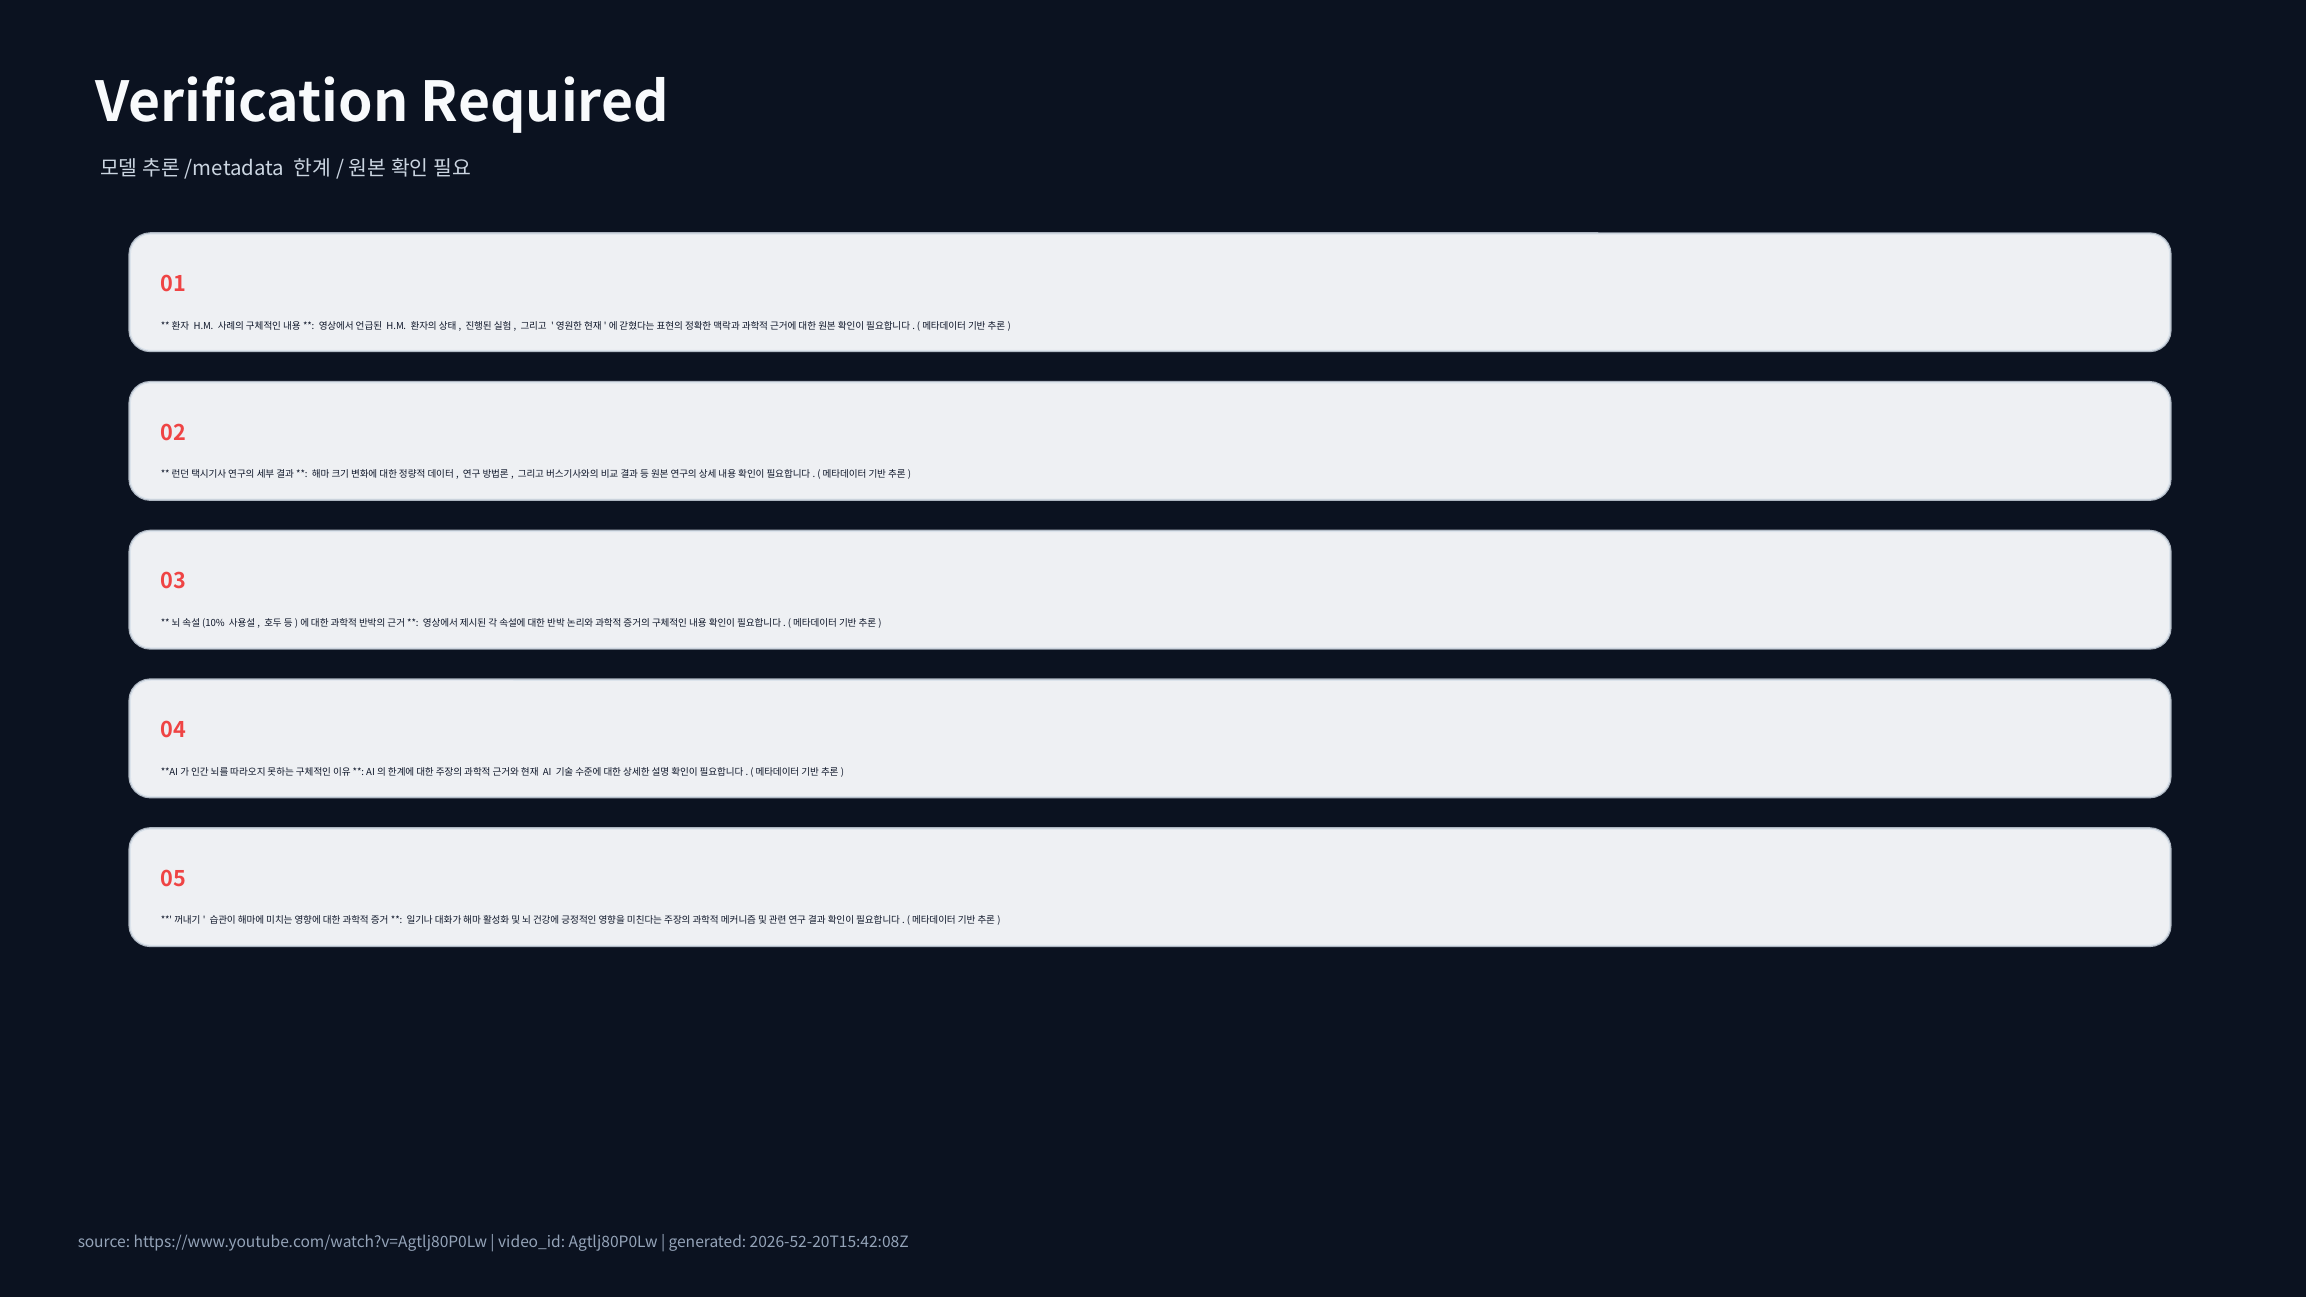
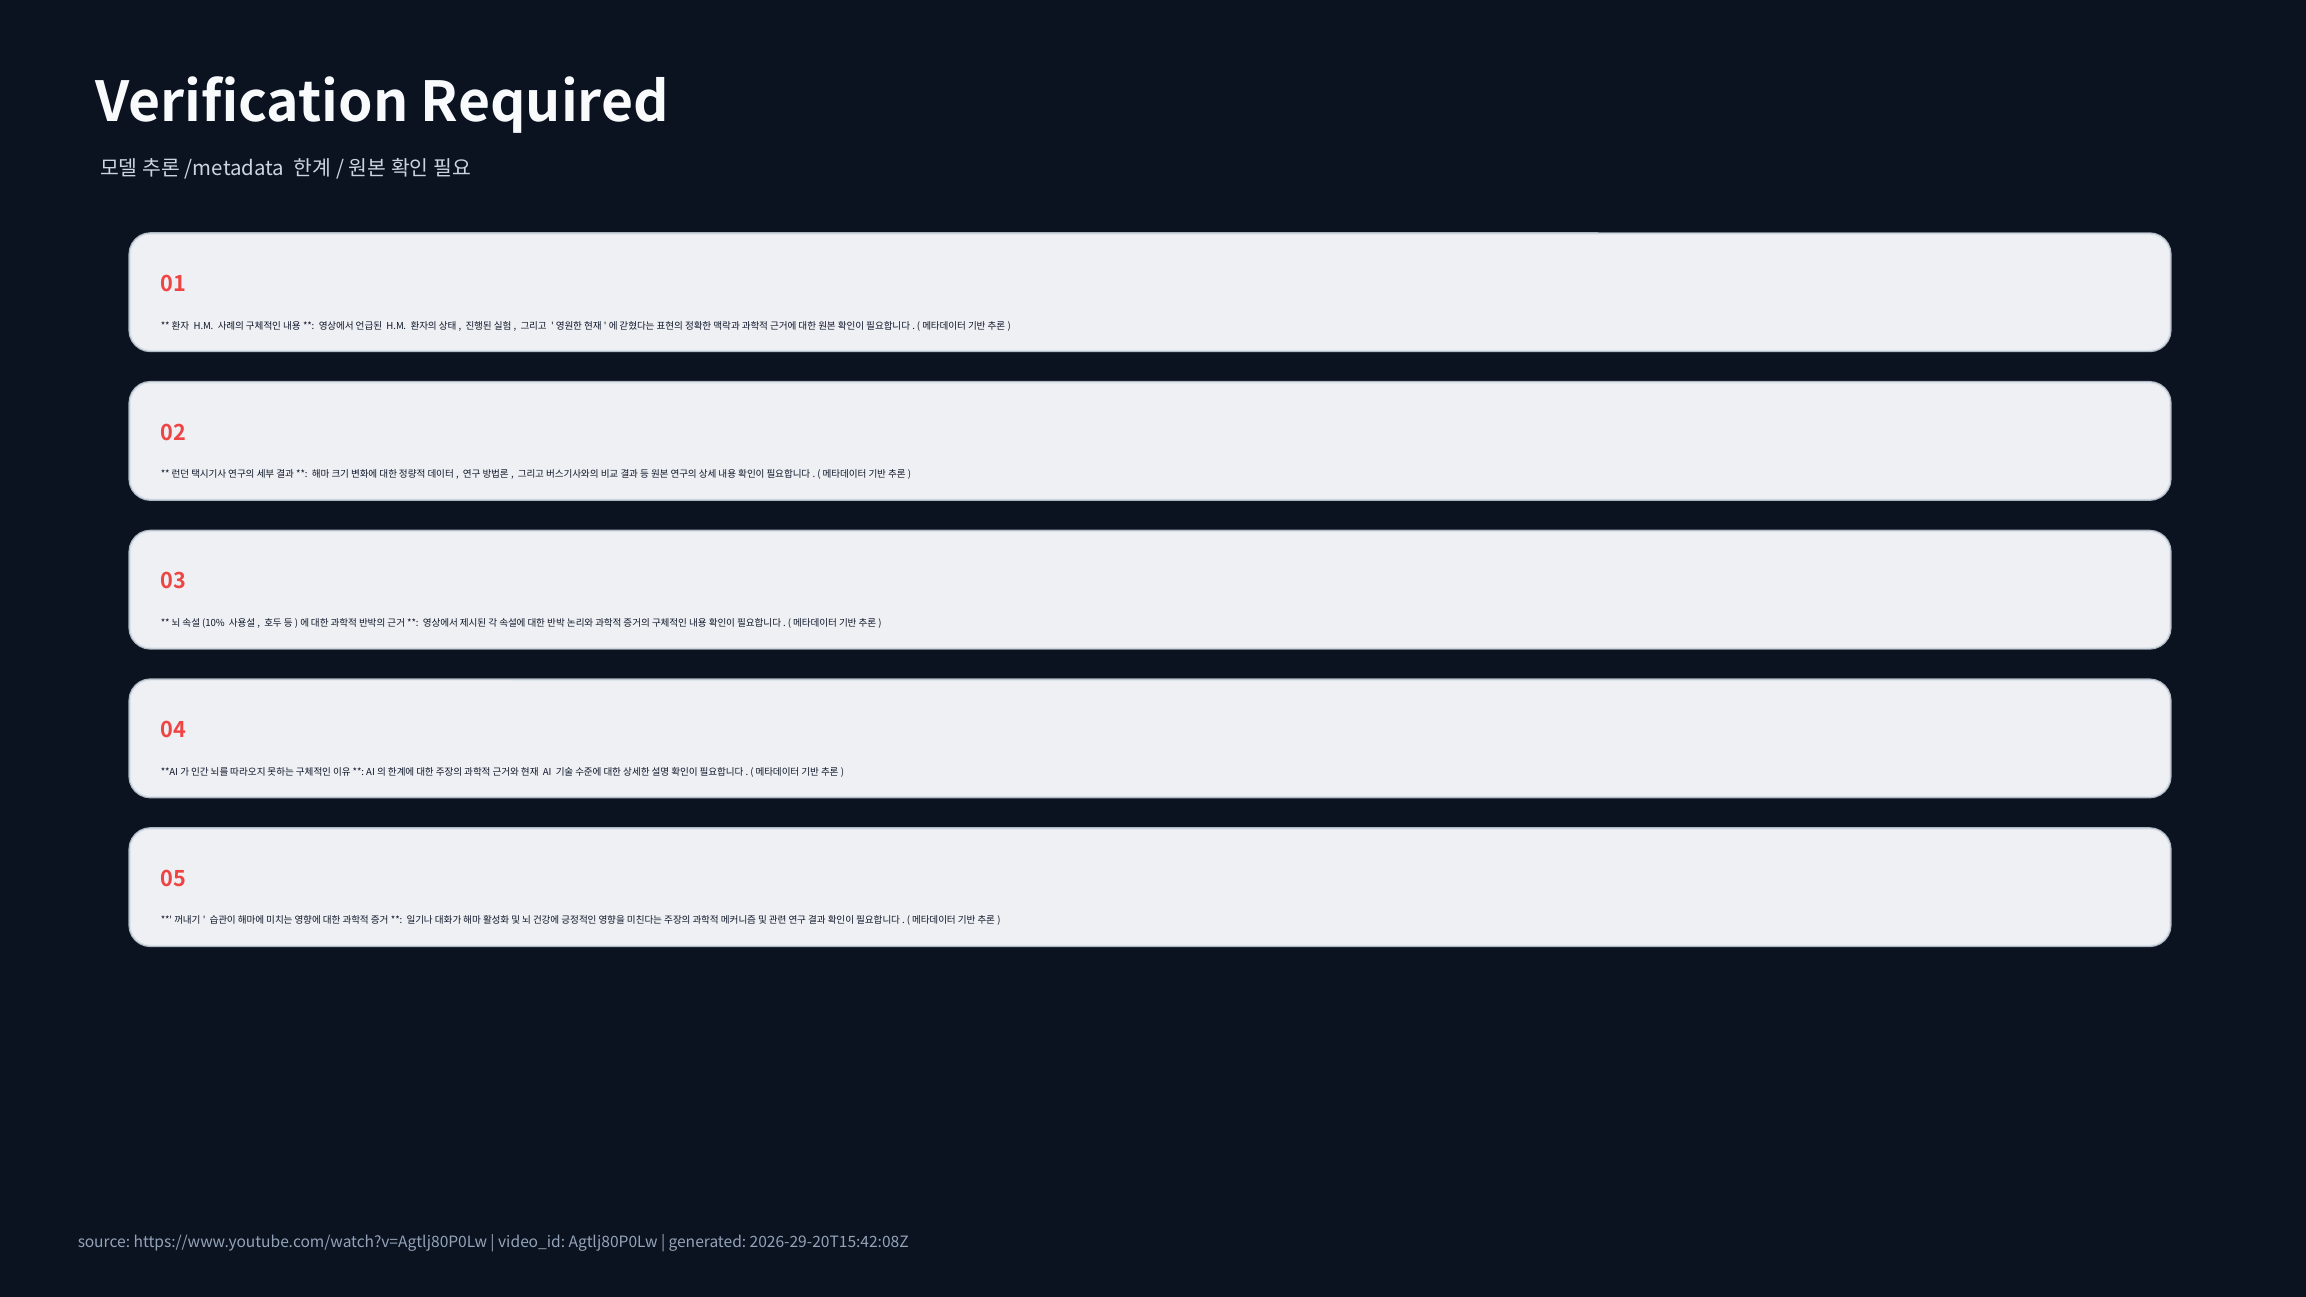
2026-52-20T15:42:08Z: 2026-52-20T15:42:08Z -> 2026-29-20T15:42:08Z (829, 1242)
